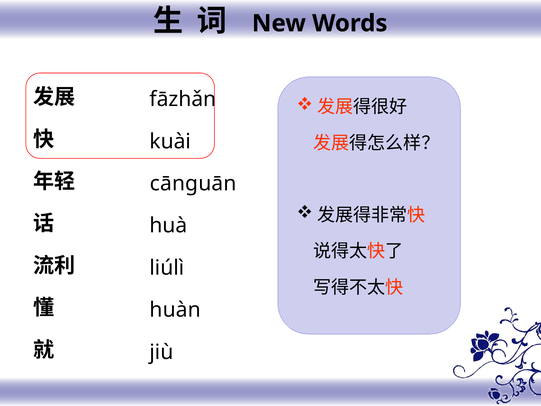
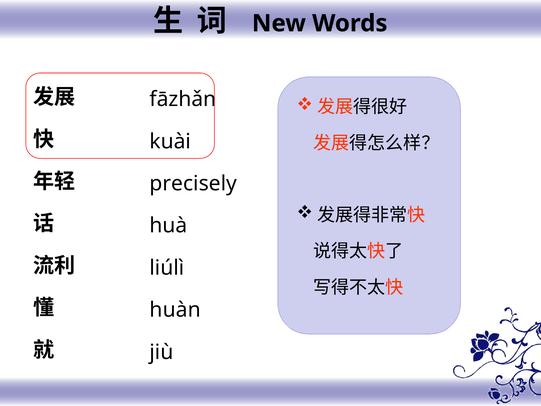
cānɡuān: cānɡuān -> precisely (193, 183)
